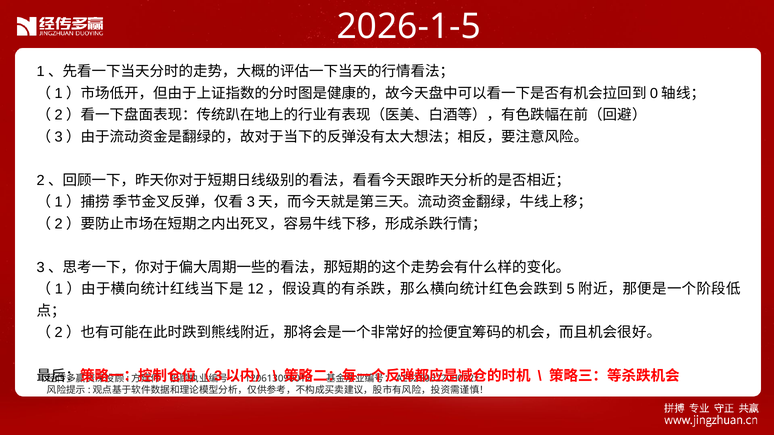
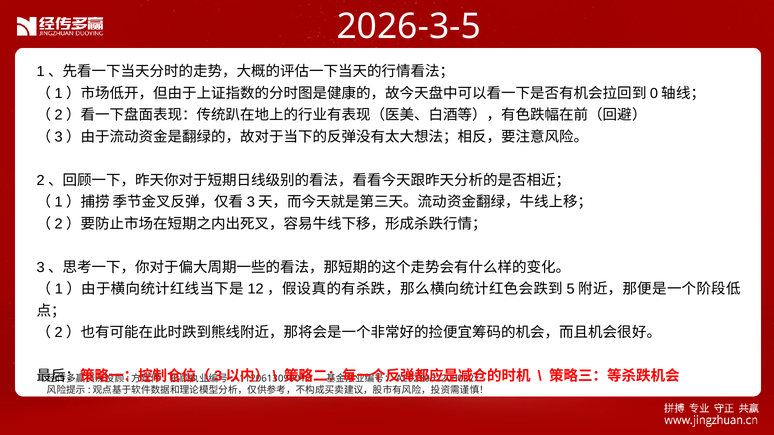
2026-1-5: 2026-1-5 -> 2026-3-5 (409, 27)
